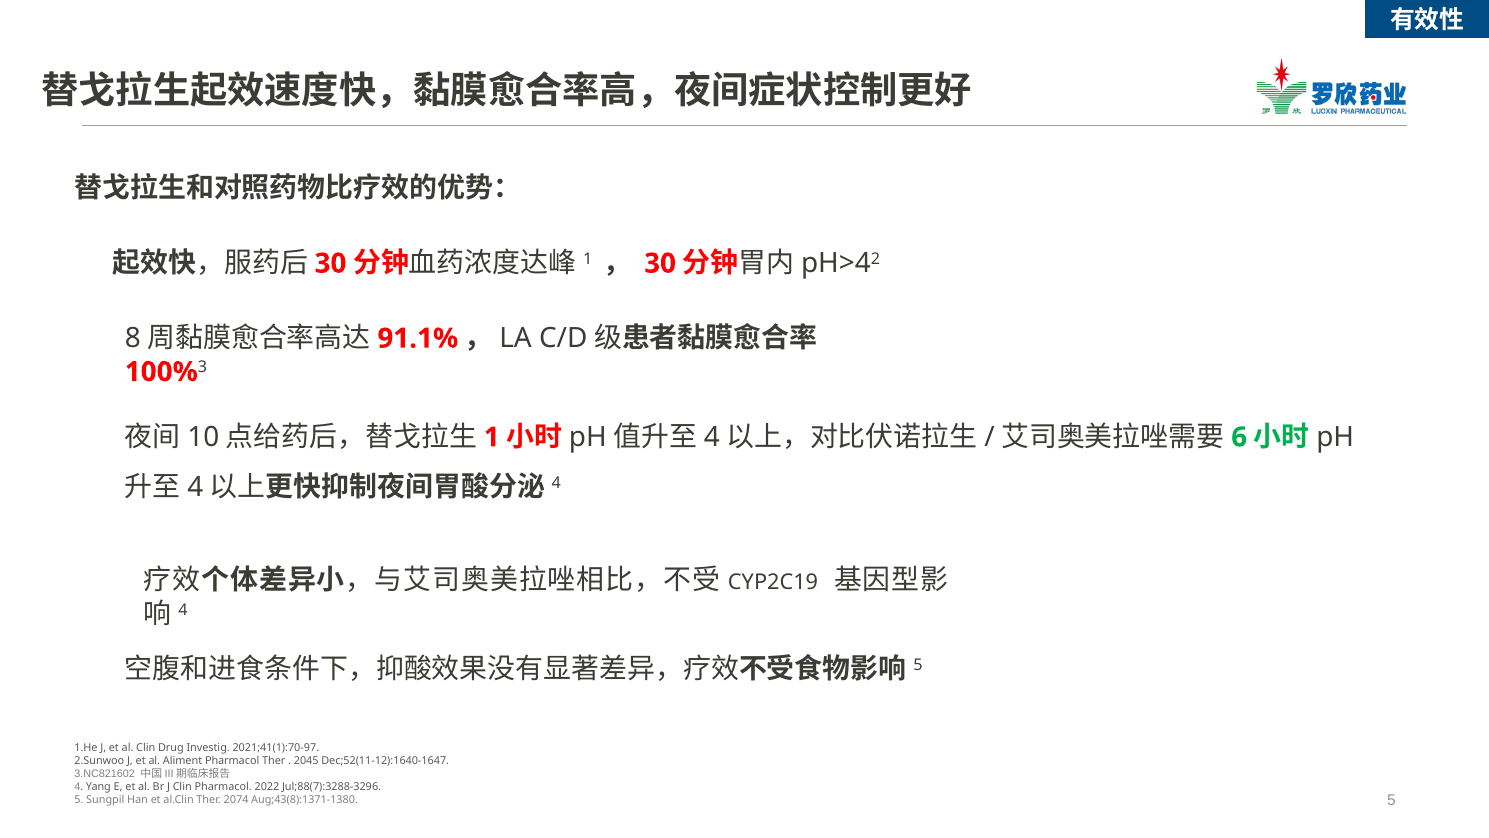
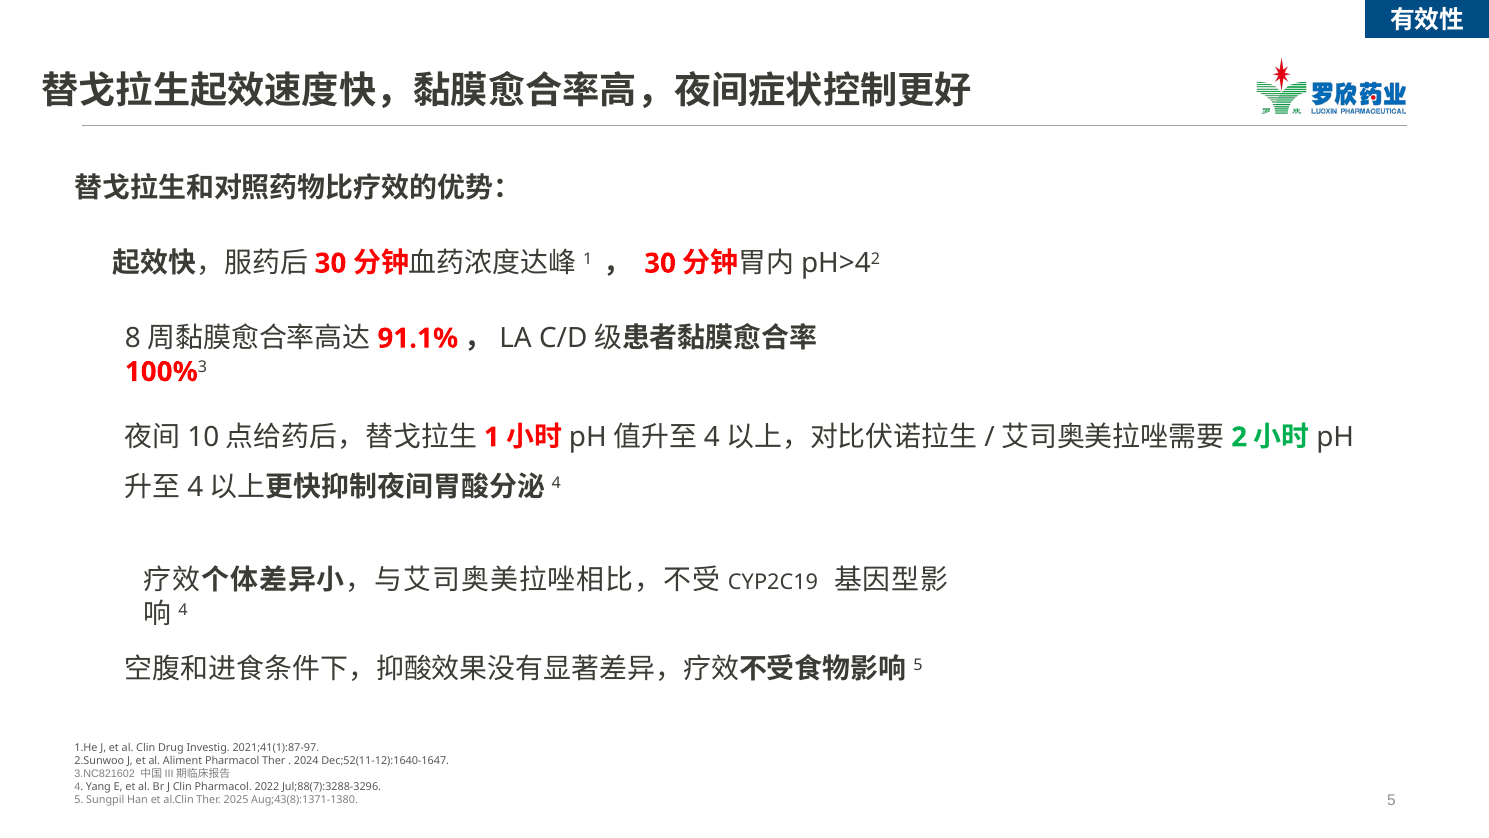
6: 6 -> 2 (1239, 437)
2021;41(1):70-97: 2021;41(1):70-97 -> 2021;41(1):87-97 (276, 747)
2045: 2045 -> 2024 (306, 761)
2074: 2074 -> 2025 (236, 800)
